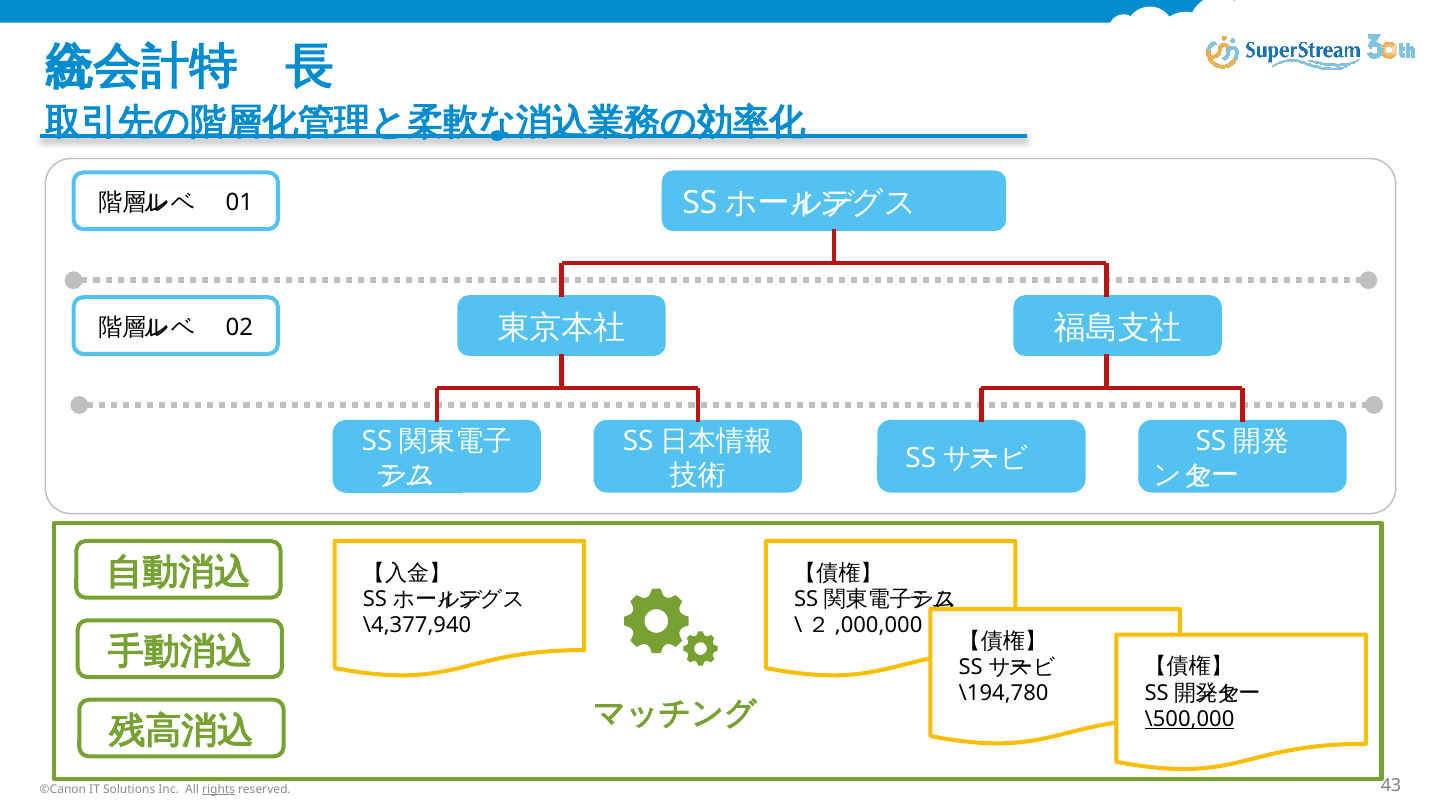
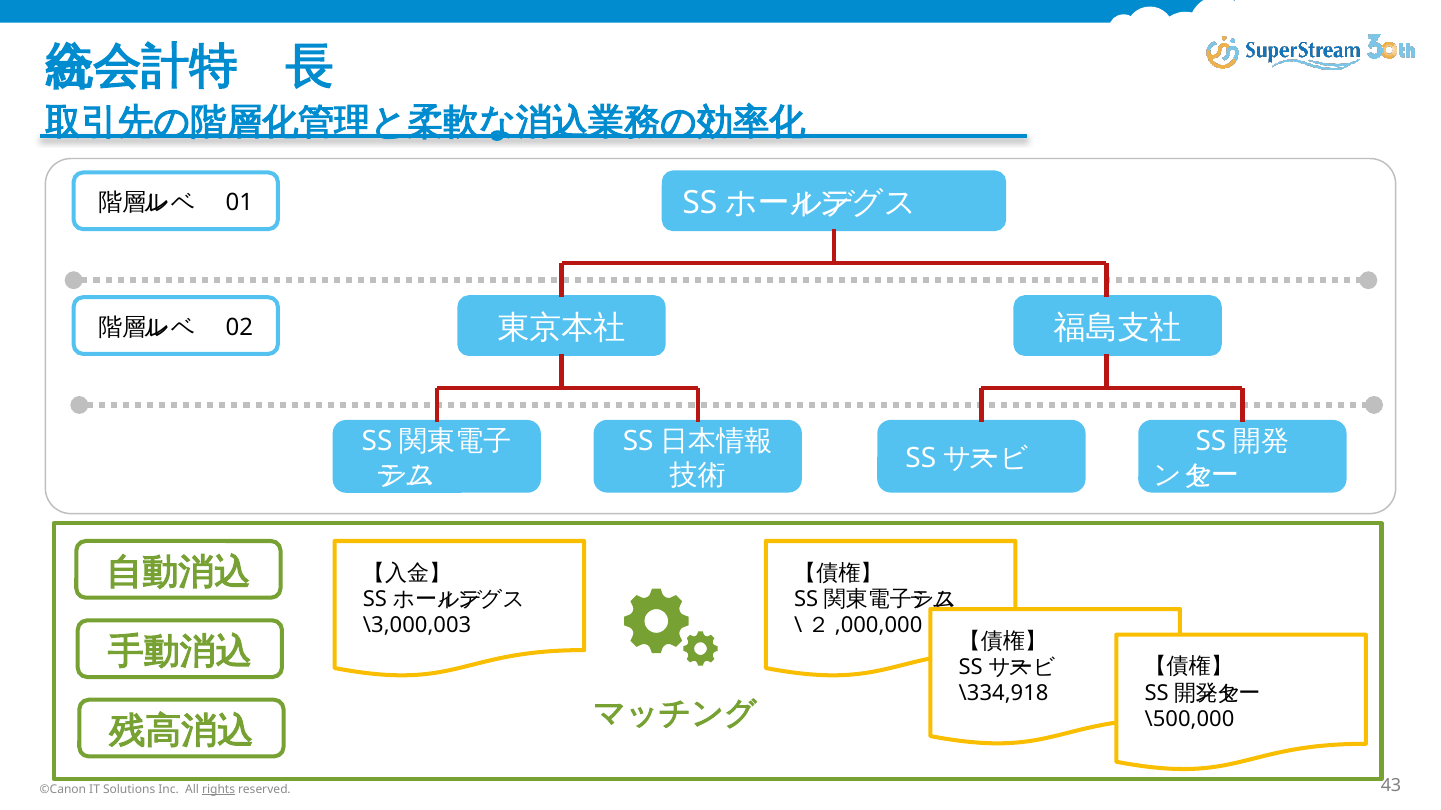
\4,377,940: \4,377,940 -> \3,000,003 (417, 626)
\194,780: \194,780 -> \334,918 (1004, 694)
\500,000 underline: present -> none (1190, 720)
